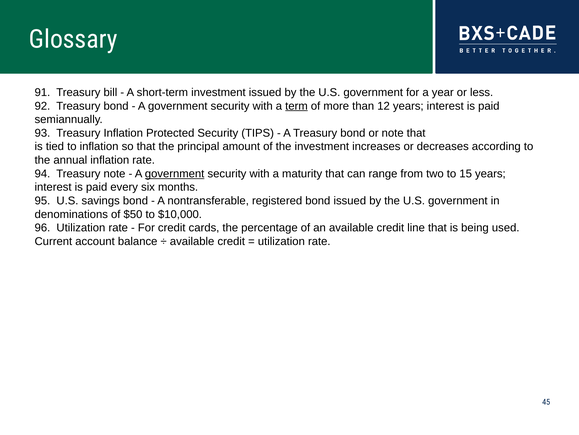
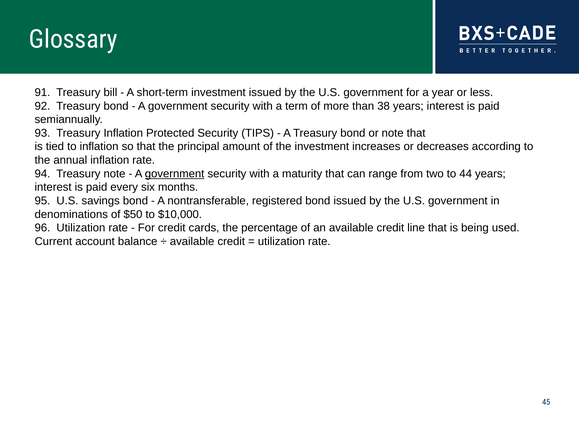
term underline: present -> none (296, 106)
12: 12 -> 38 (384, 106)
15: 15 -> 44 (466, 173)
